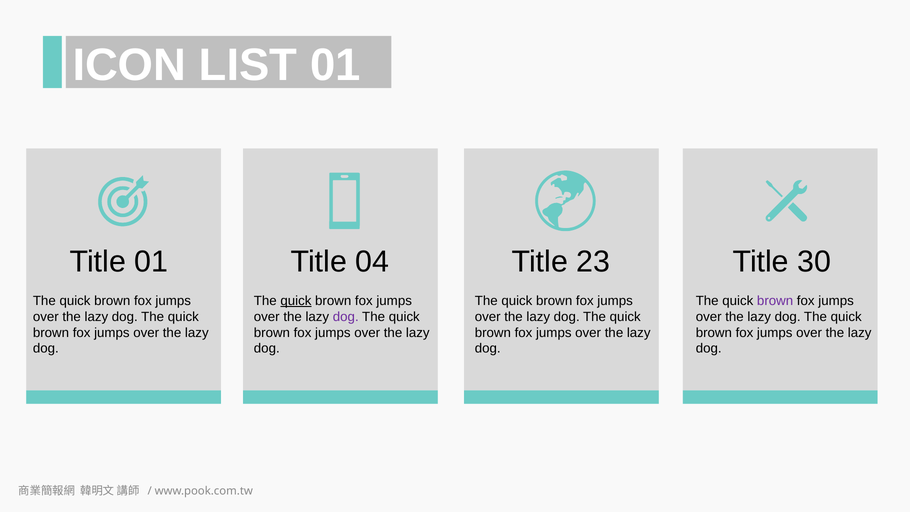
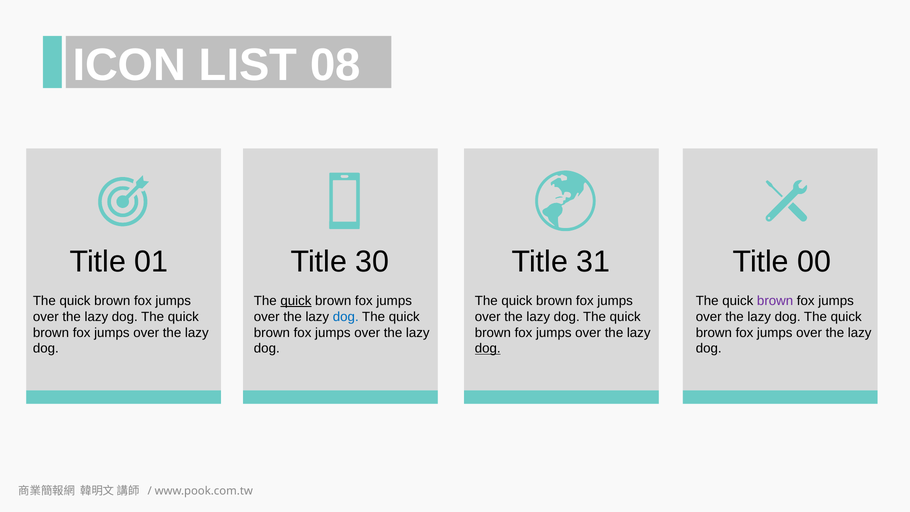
LIST 01: 01 -> 08 (335, 65)
04: 04 -> 30 (372, 262)
23: 23 -> 31 (593, 262)
30: 30 -> 00 (814, 262)
dog colour: purple -> blue (346, 317)
dog underline: none -> present (488, 349)
